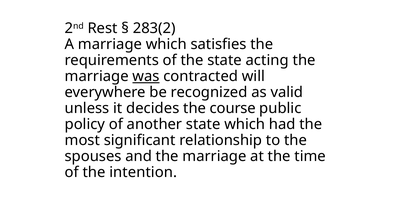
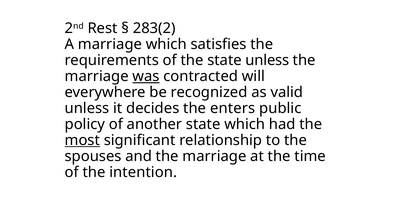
state acting: acting -> unless (267, 60)
course: course -> enters (233, 108)
most underline: none -> present (82, 140)
